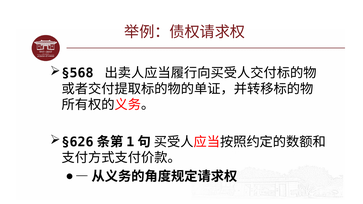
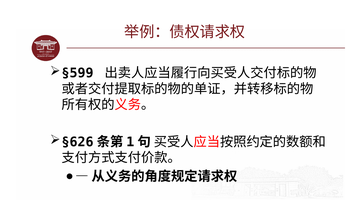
§568: §568 -> §599 (78, 73)
